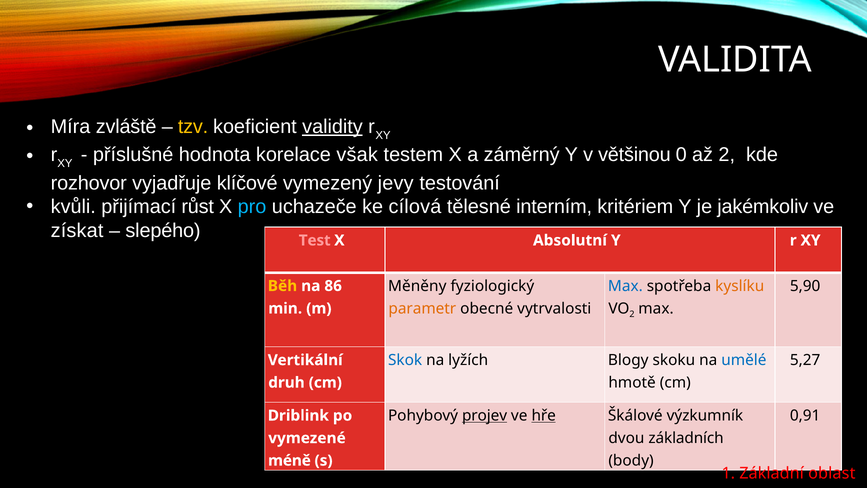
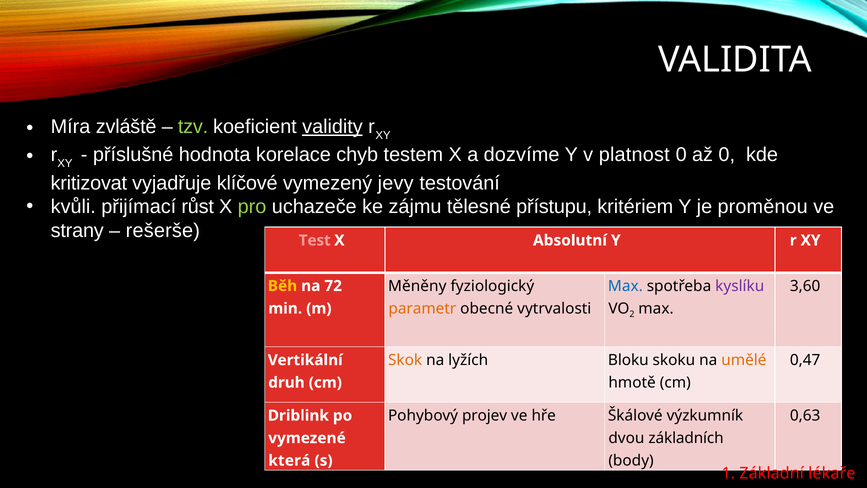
tzv colour: yellow -> light green (193, 127)
však: však -> chyb (357, 155)
záměrný: záměrný -> dozvíme (522, 155)
většinou: většinou -> platnost (634, 155)
až 2: 2 -> 0 (727, 155)
rozhovor: rozhovor -> kritizovat (89, 183)
pro colour: light blue -> light green (252, 207)
cílová: cílová -> zájmu (415, 207)
interním: interním -> přístupu (554, 207)
jakémkoliv: jakémkoliv -> proměnou (763, 207)
získat: získat -> strany (77, 231)
slepého: slepého -> rešerše (163, 231)
kyslíku colour: orange -> purple (740, 286)
5,90: 5,90 -> 3,60 (805, 286)
86: 86 -> 72 (333, 286)
Skok colour: blue -> orange (405, 360)
Blogy: Blogy -> Bloku (628, 360)
umělé colour: blue -> orange (744, 360)
5,27: 5,27 -> 0,47 (805, 360)
projev underline: present -> none (485, 415)
hře underline: present -> none (544, 415)
0,91: 0,91 -> 0,63 (805, 415)
méně: méně -> která (289, 460)
oblast: oblast -> lékaře (832, 473)
